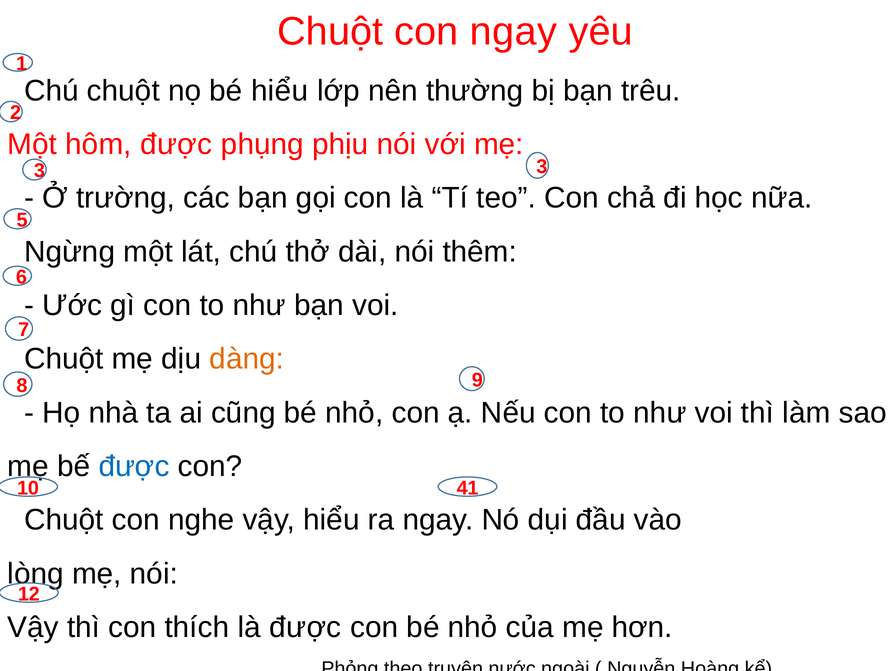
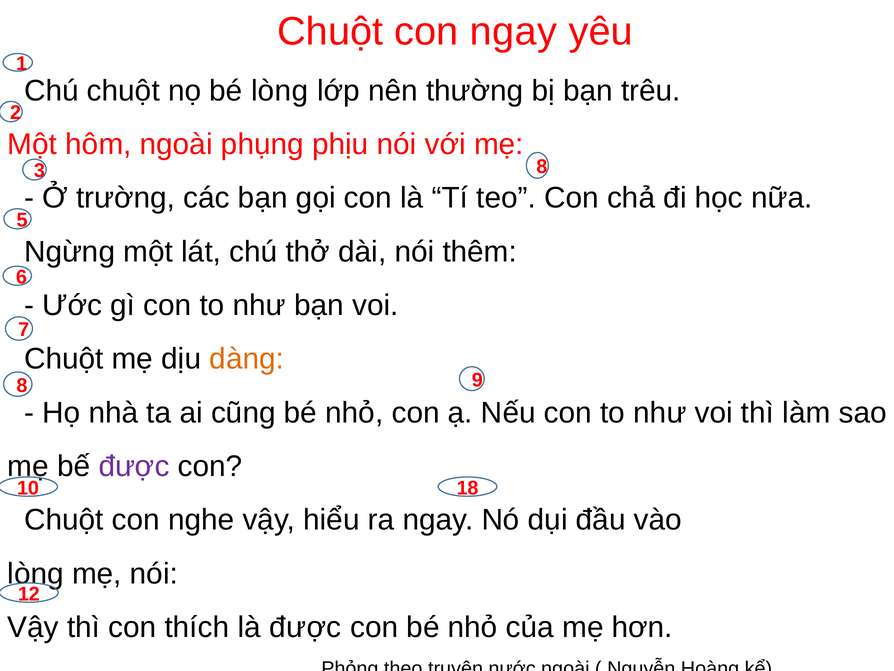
bé hiểu: hiểu -> lòng (280, 91)
hôm được: được -> ngoài (176, 144)
3 3: 3 -> 8 (542, 167)
được colour: blue -> purple (134, 466)
41: 41 -> 18 (468, 488)
